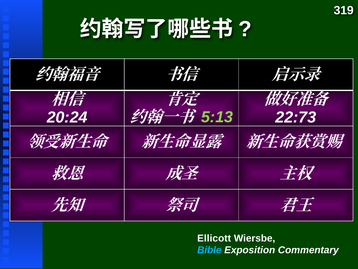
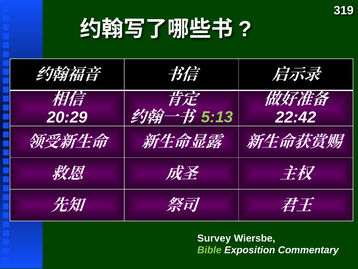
20:24: 20:24 -> 20:29 (67, 117)
22:73: 22:73 -> 22:42 (296, 117)
Ellicott: Ellicott -> Survey (214, 238)
Bible colour: light blue -> light green (209, 250)
